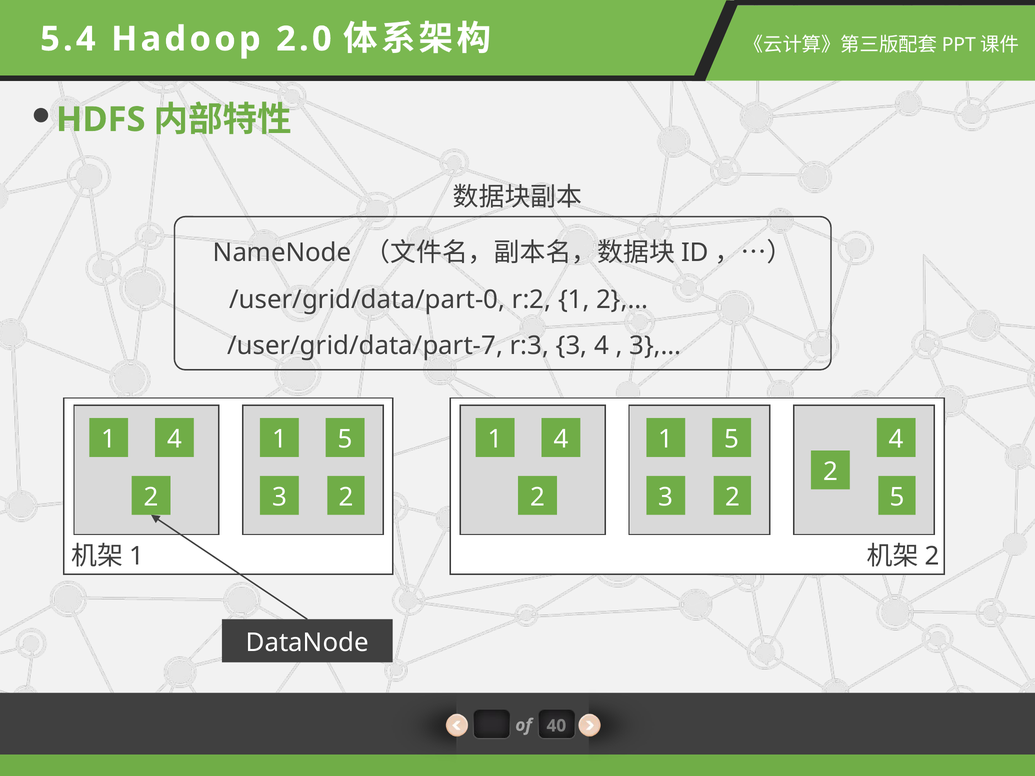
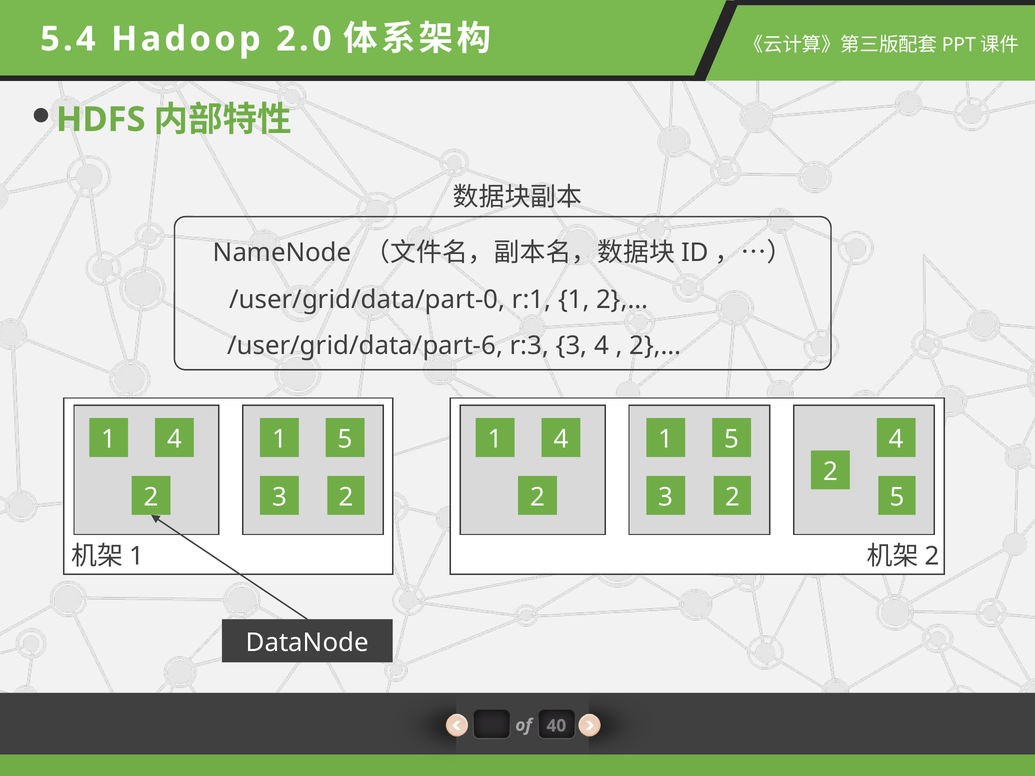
r:2: r:2 -> r:1 (532, 300)
/user/grid/data/part-7: /user/grid/data/part-7 -> /user/grid/data/part-6 (365, 346)
3},…: 3},… -> 2},… (655, 346)
